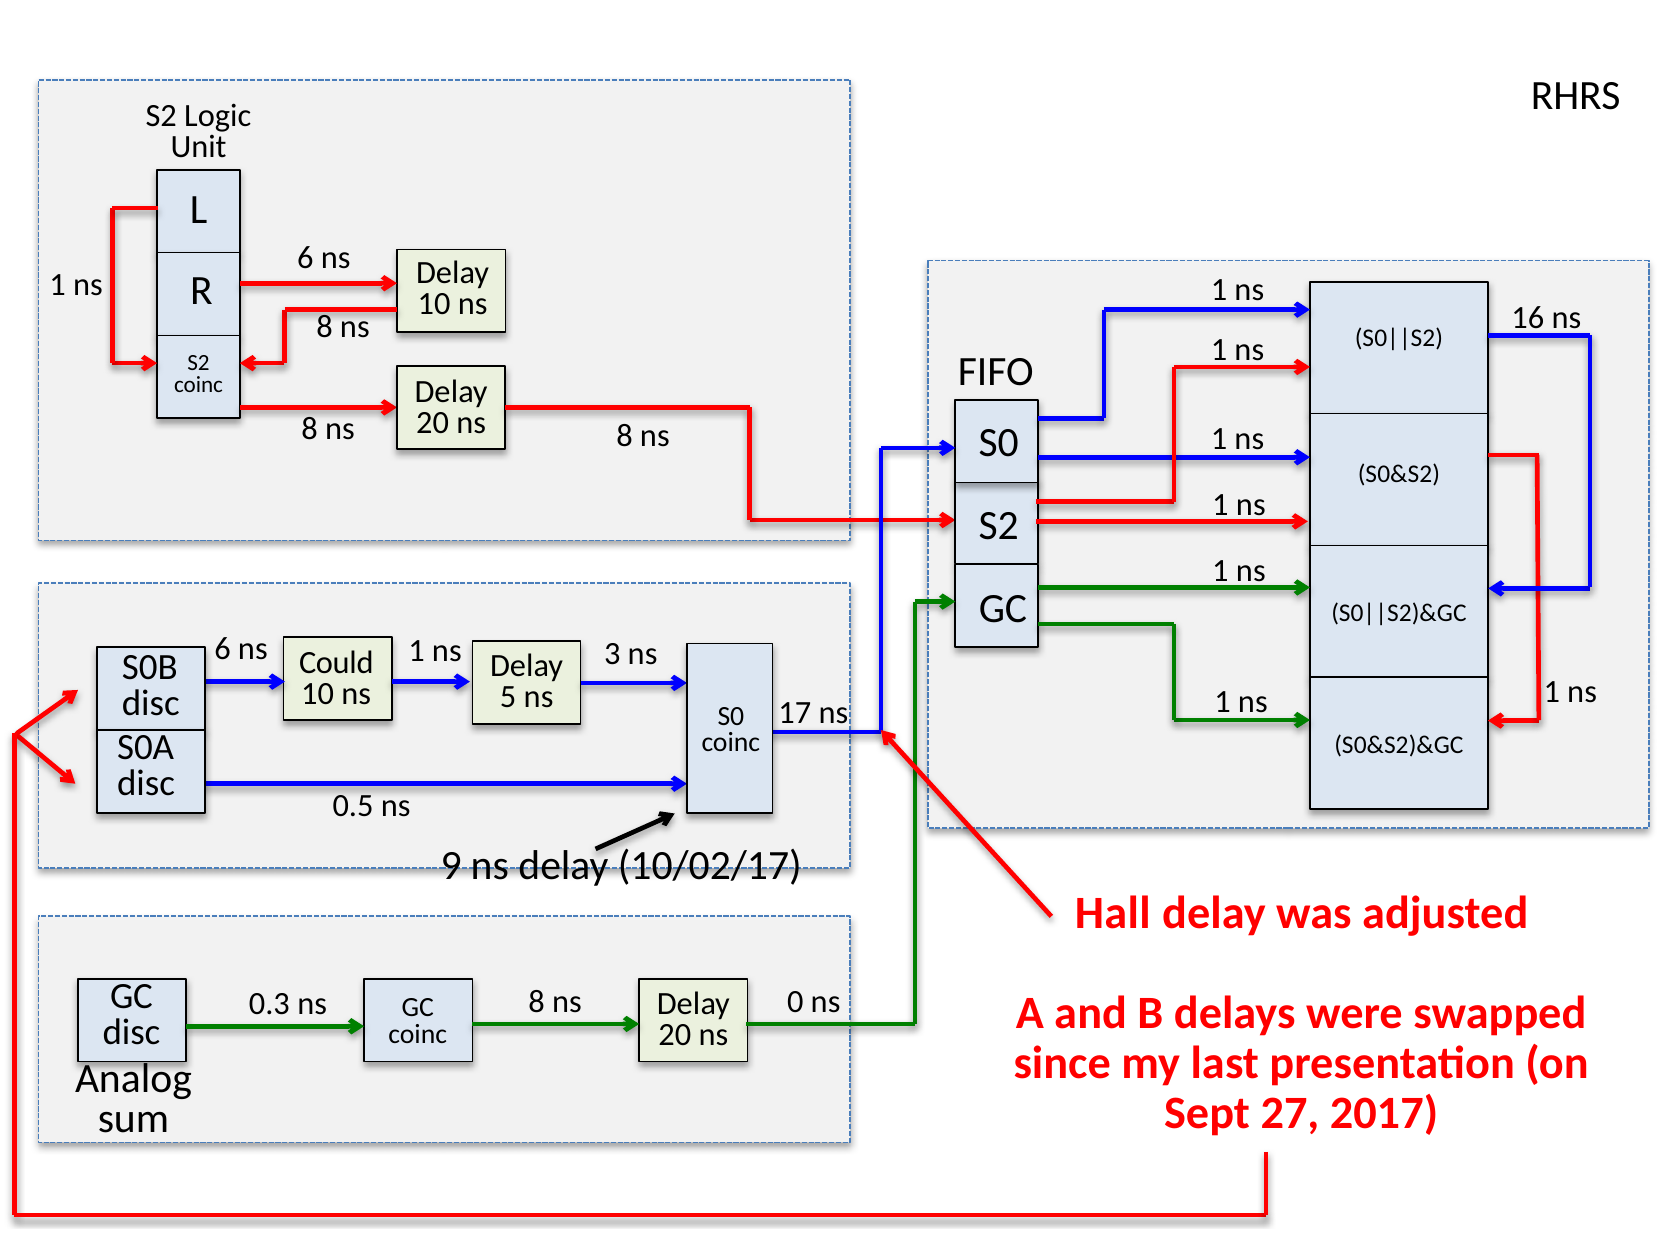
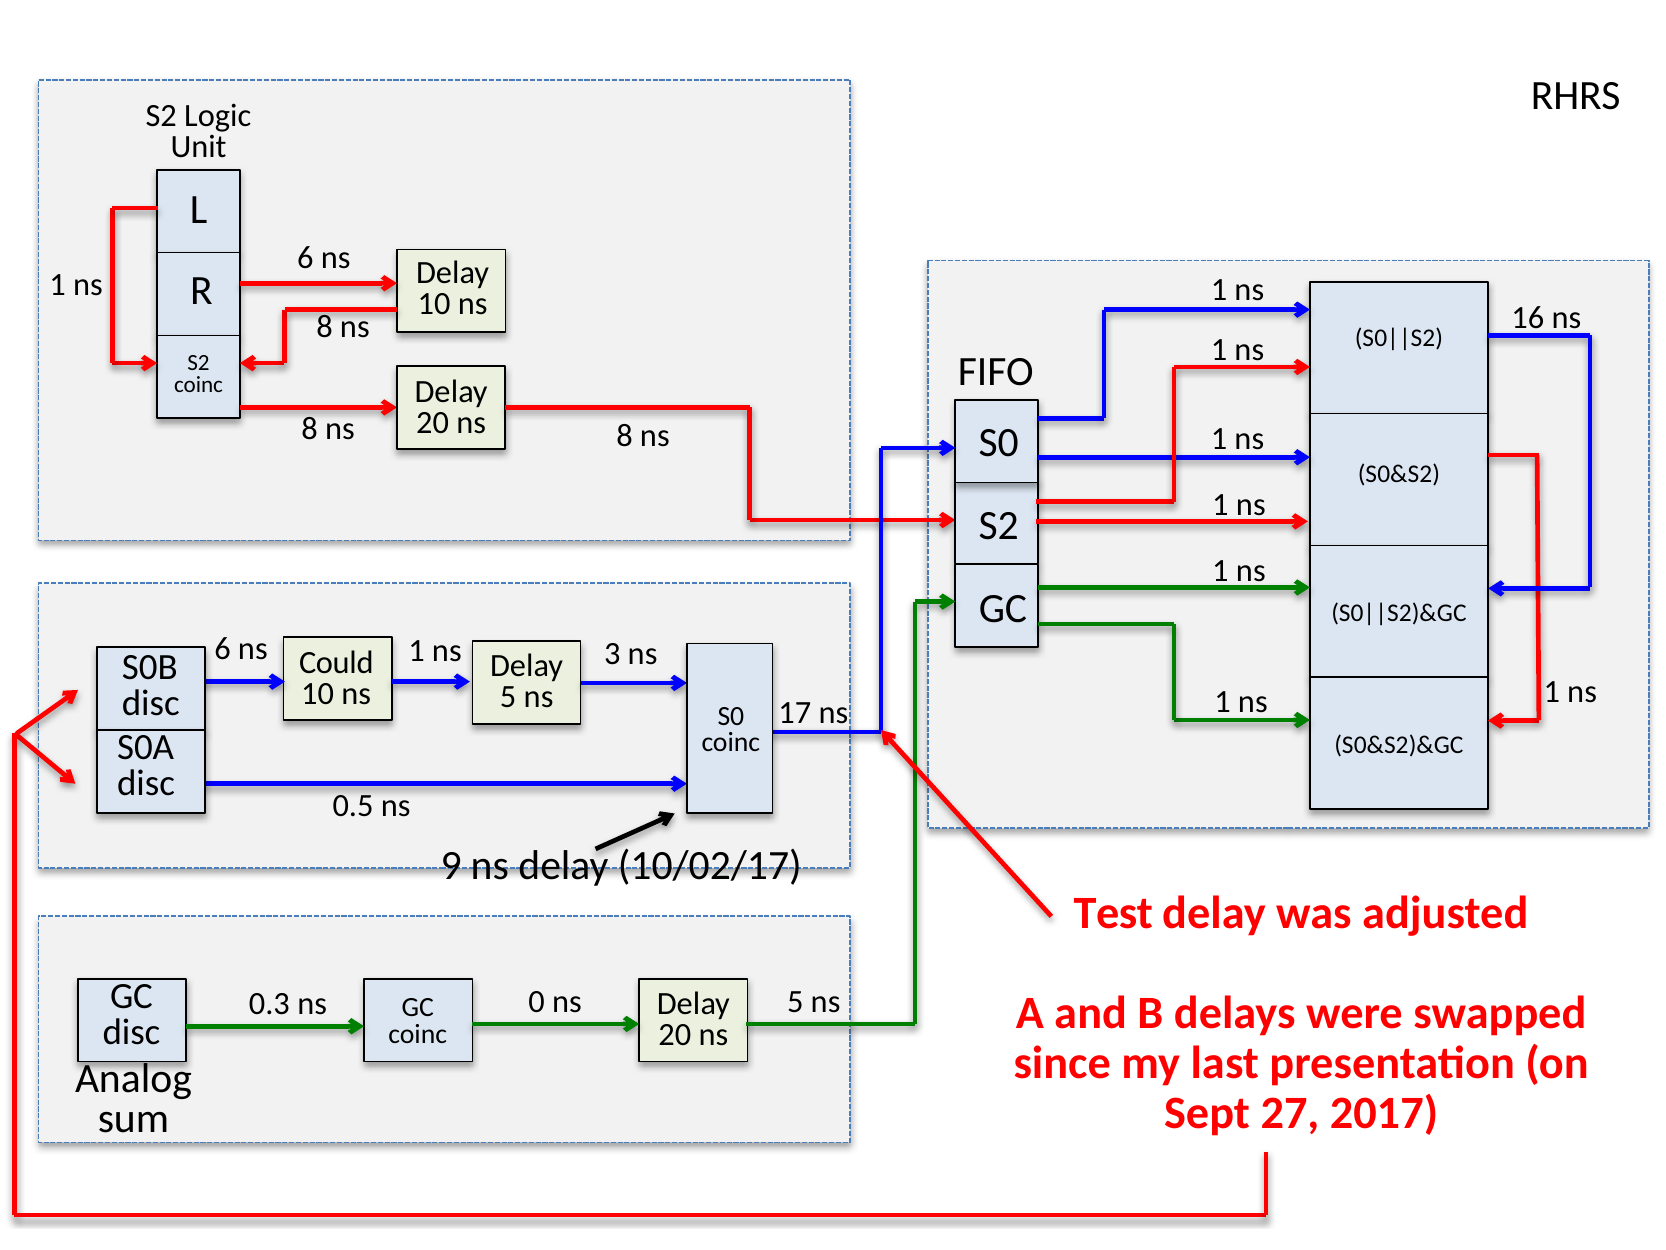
Hall: Hall -> Test (1113, 913)
0.3 ns 8: 8 -> 0 (537, 1001)
ns 0: 0 -> 5 (795, 1002)
